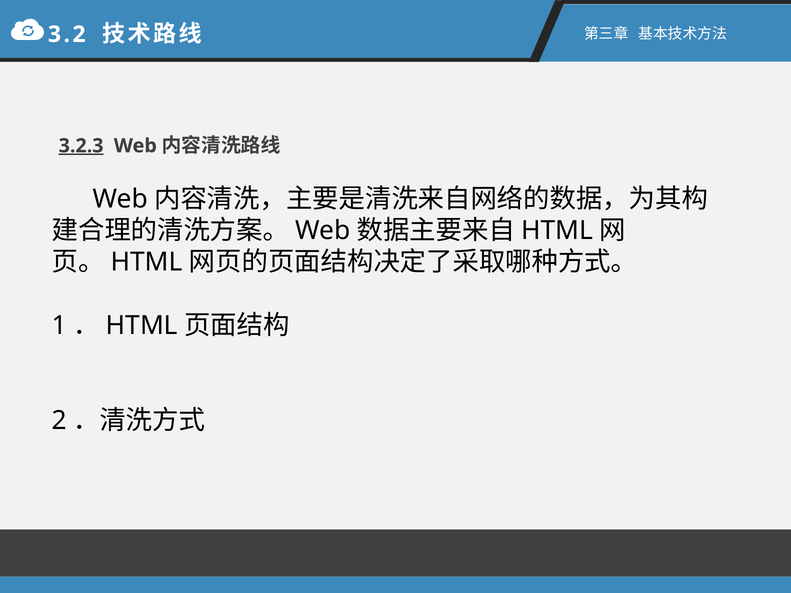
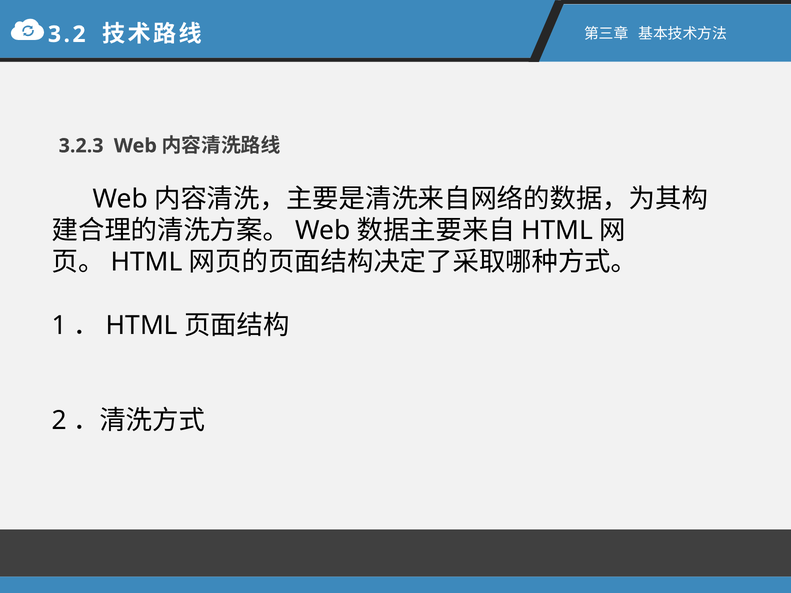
3.2.3 underline: present -> none (81, 146)
